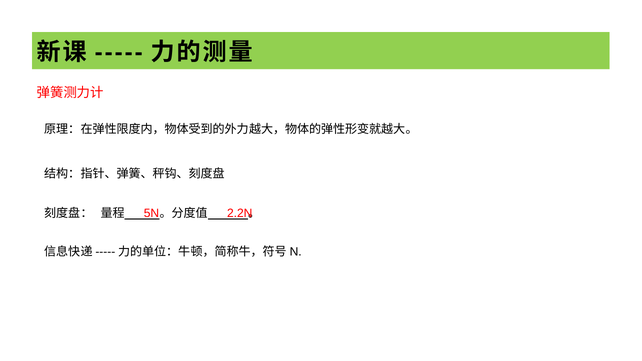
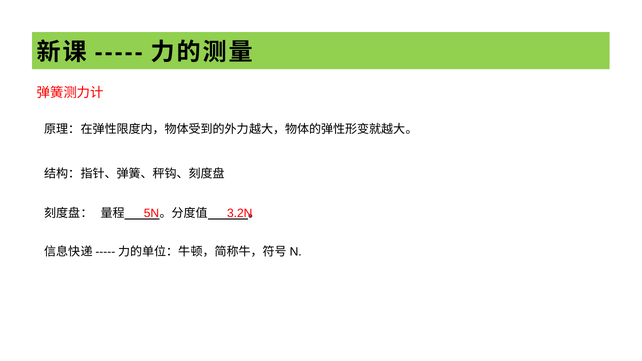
2.2N: 2.2N -> 3.2N (240, 213)
